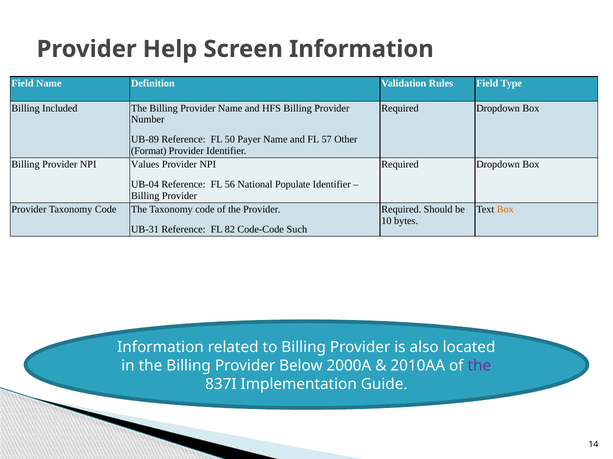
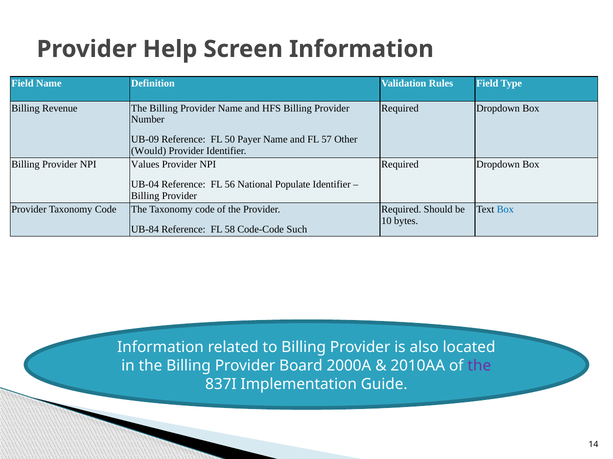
Included: Included -> Revenue (60, 108)
UB-89: UB-89 -> UB-09 (145, 140)
Format: Format -> Would (149, 151)
Box colour: orange -> blue (505, 210)
UB-31: UB-31 -> UB-84 (145, 230)
82: 82 -> 58 (230, 230)
Below: Below -> Board (301, 366)
